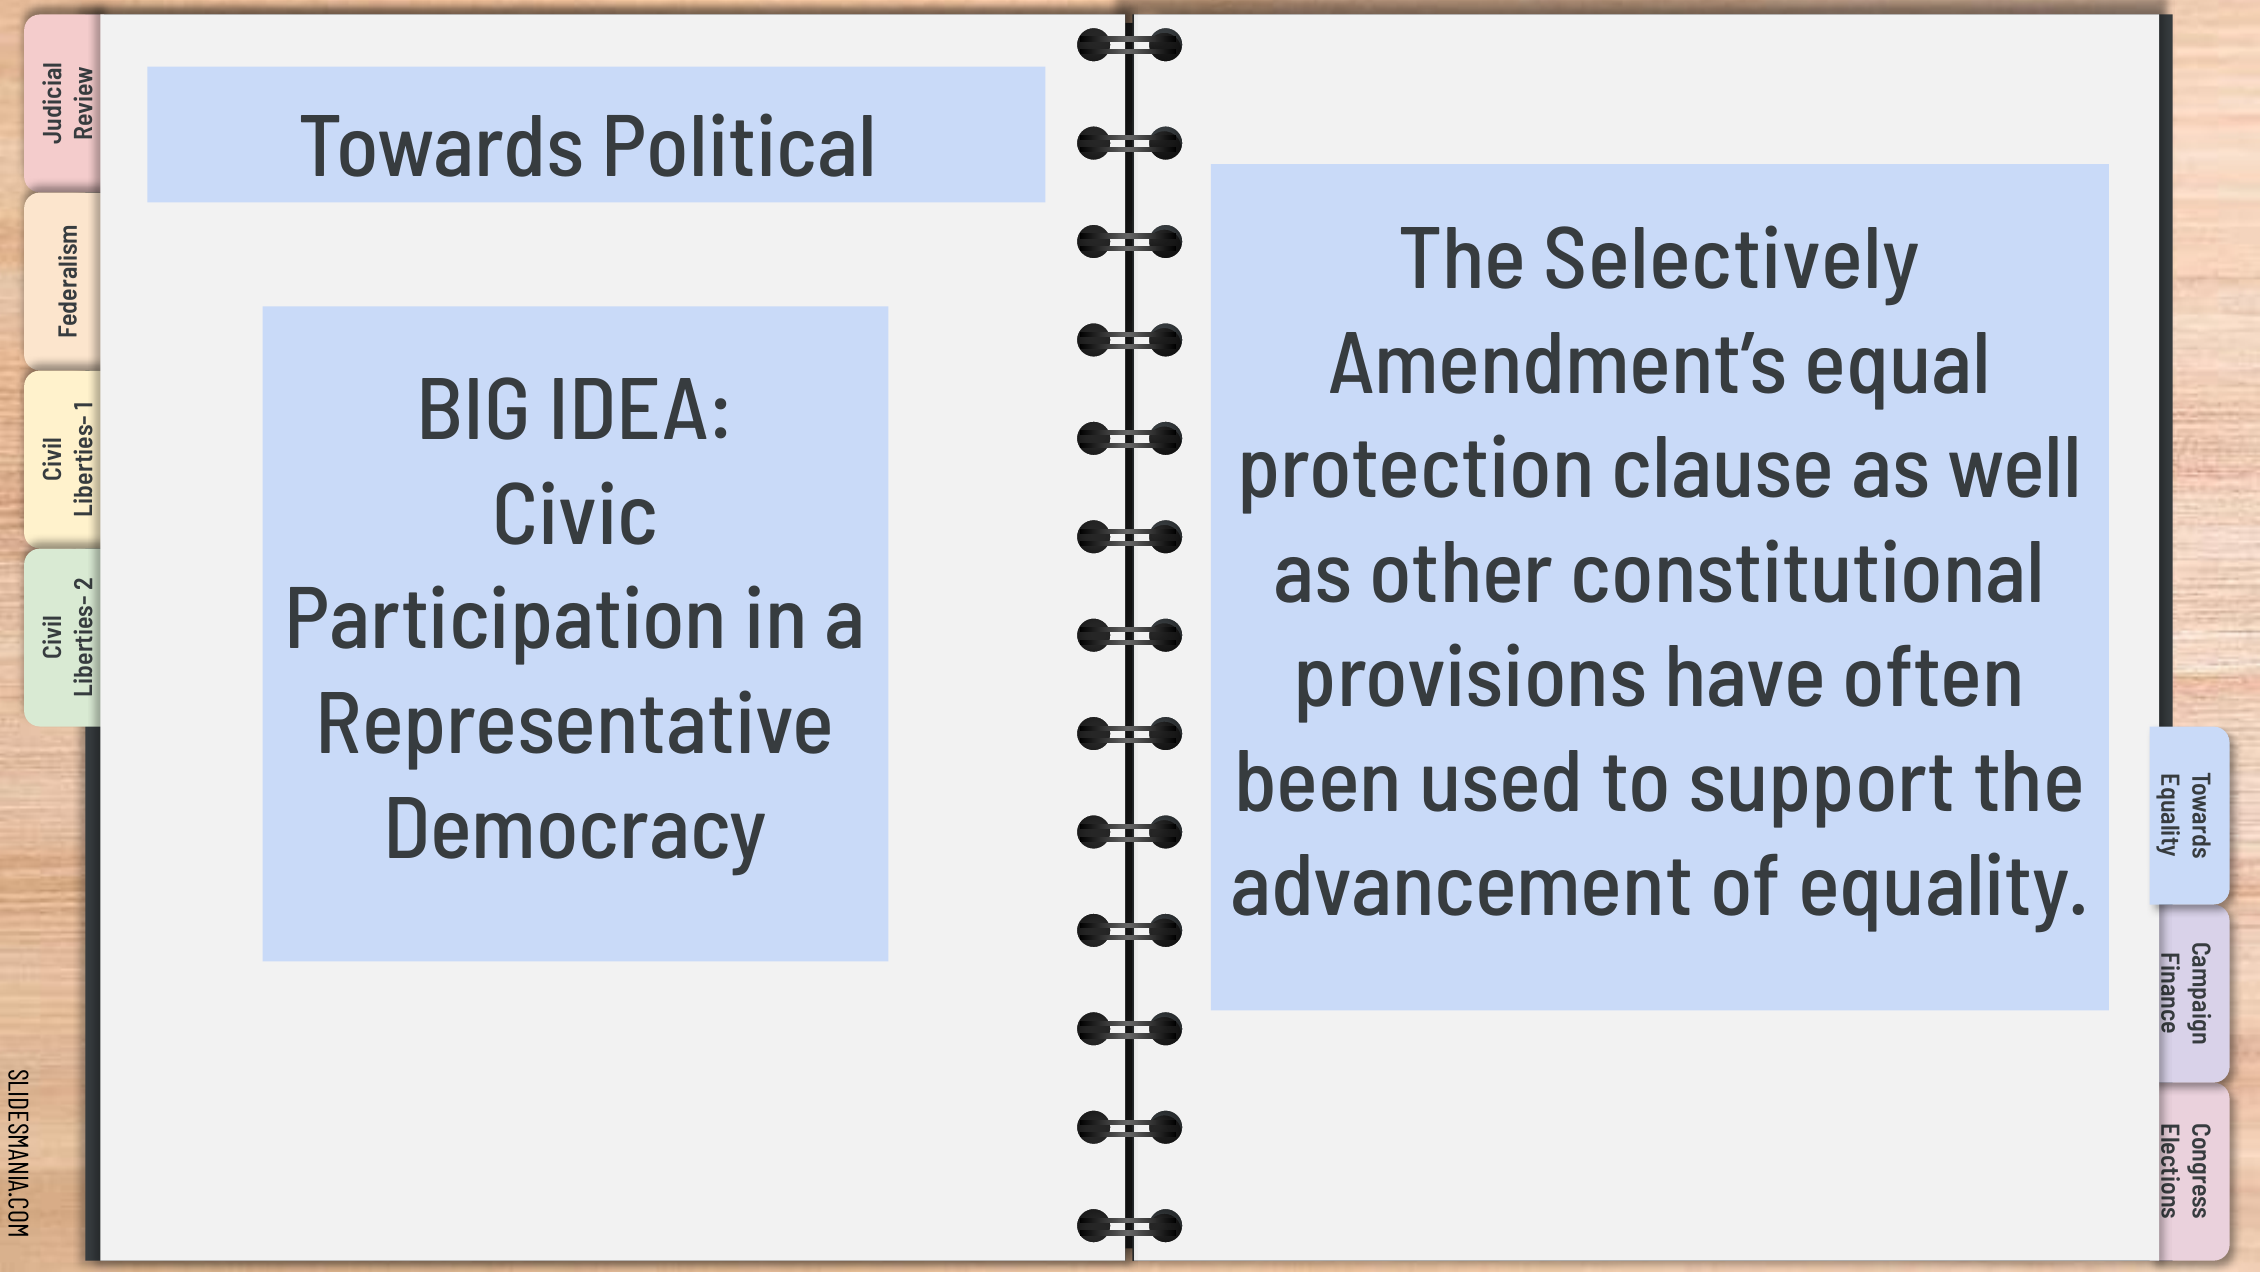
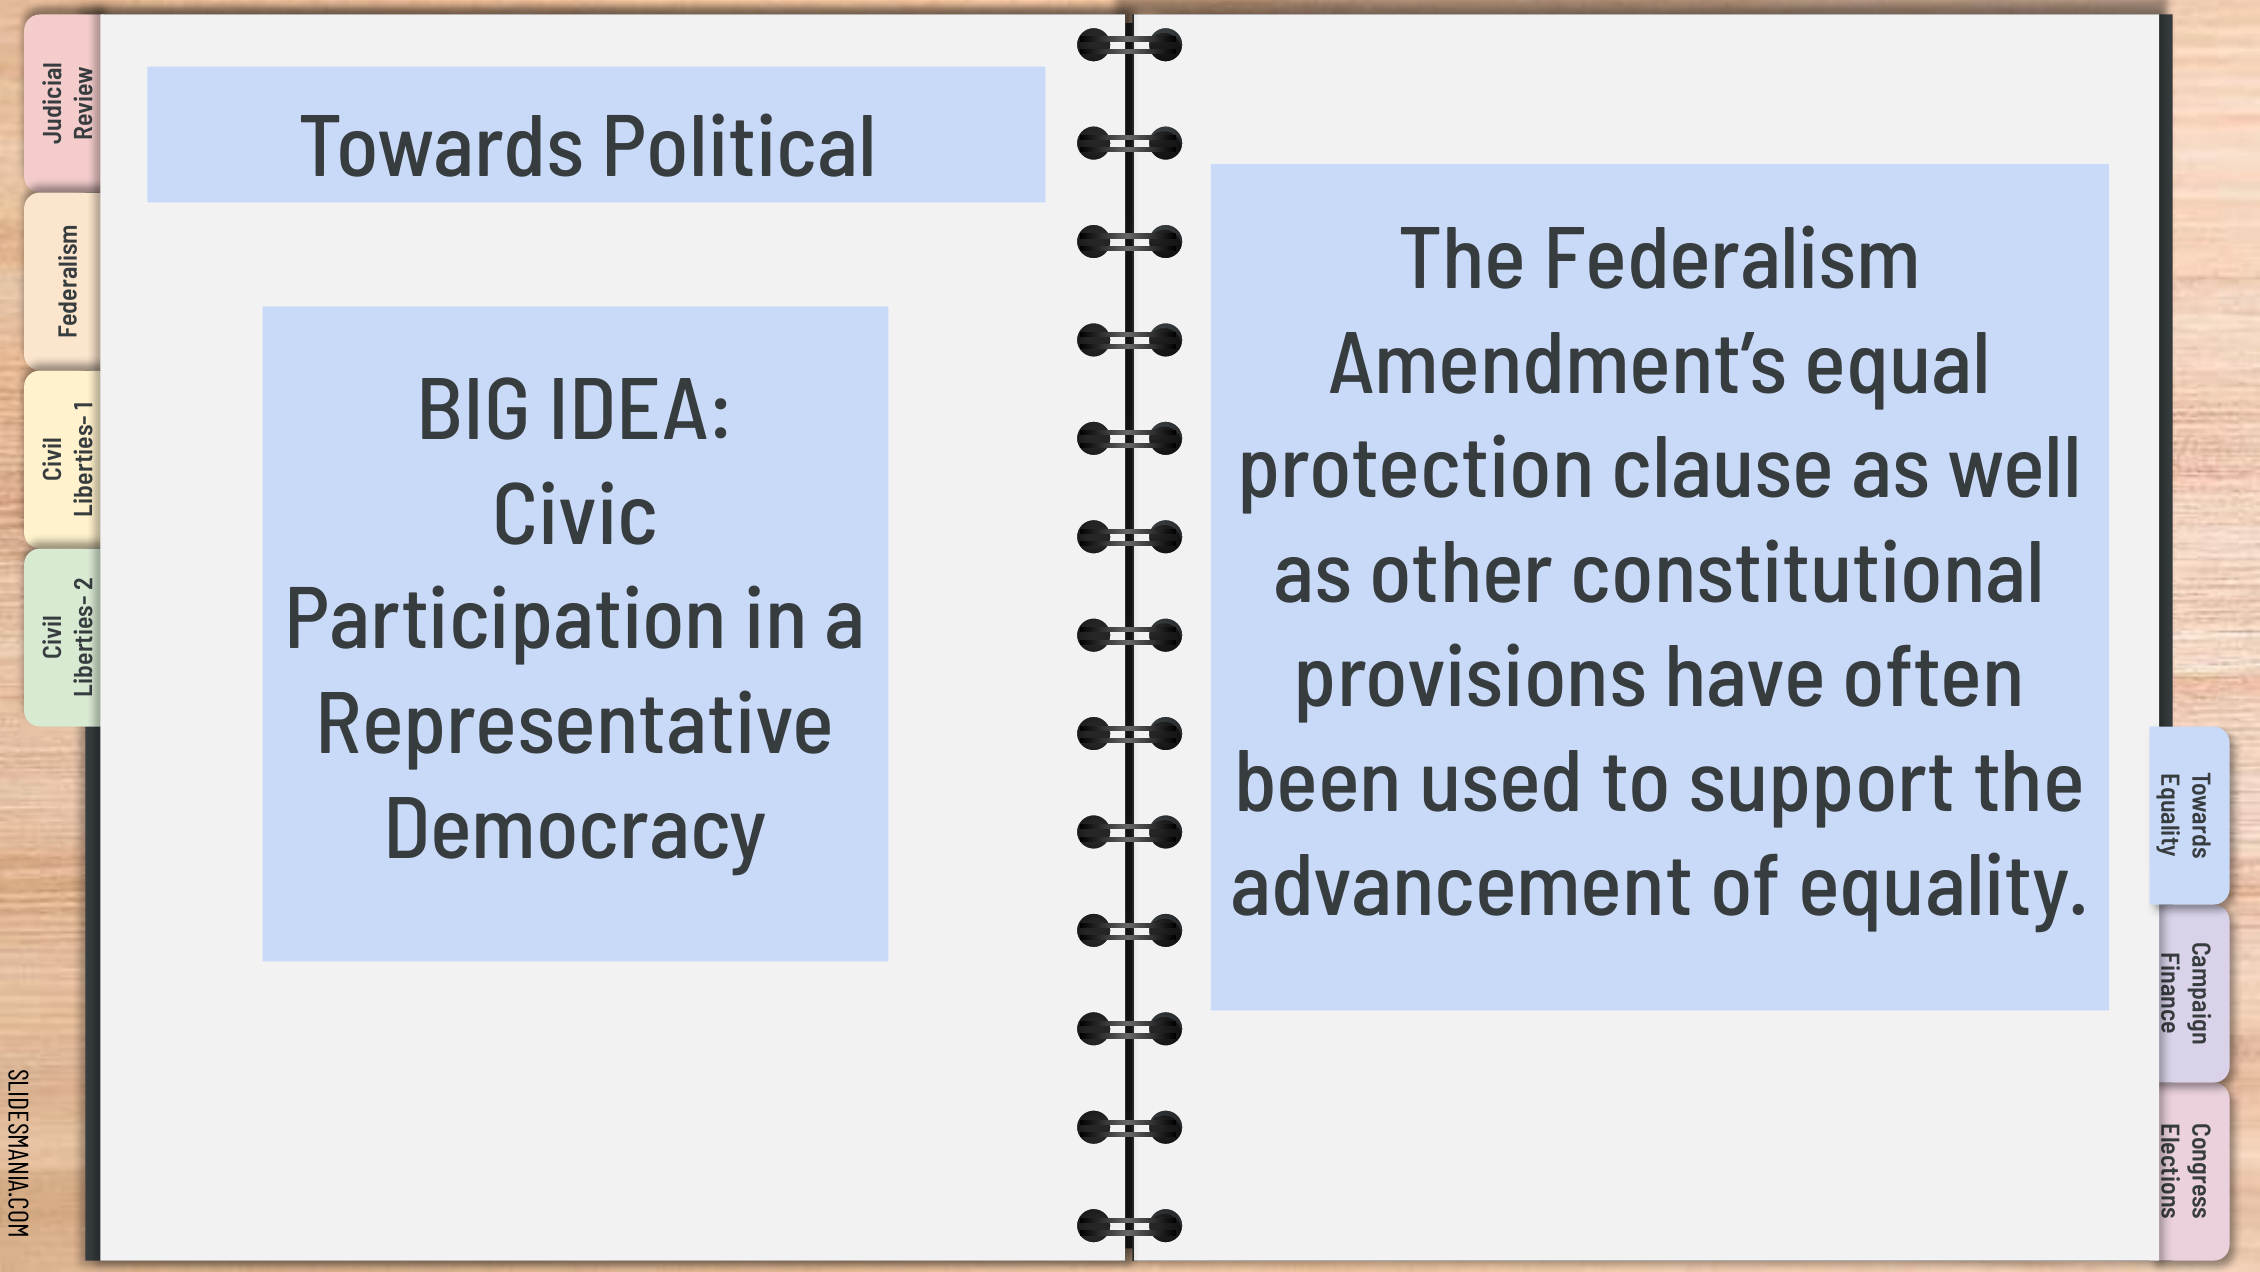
Selectively: Selectively -> Federalism (1732, 260)
